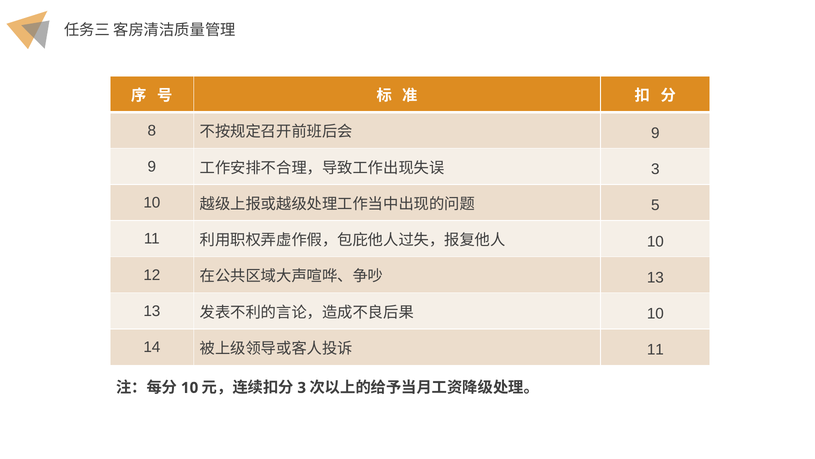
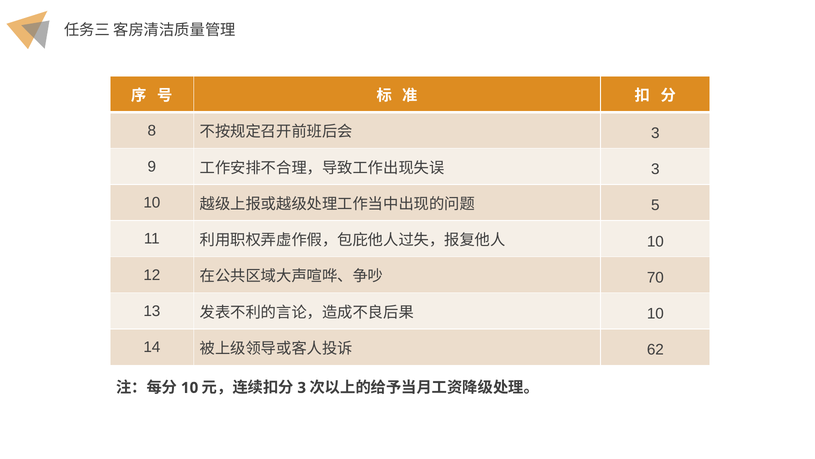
9: 9 -> 3 (655, 133)
13: 13 -> 70 (655, 277)
11: 11 -> 62 (655, 349)
